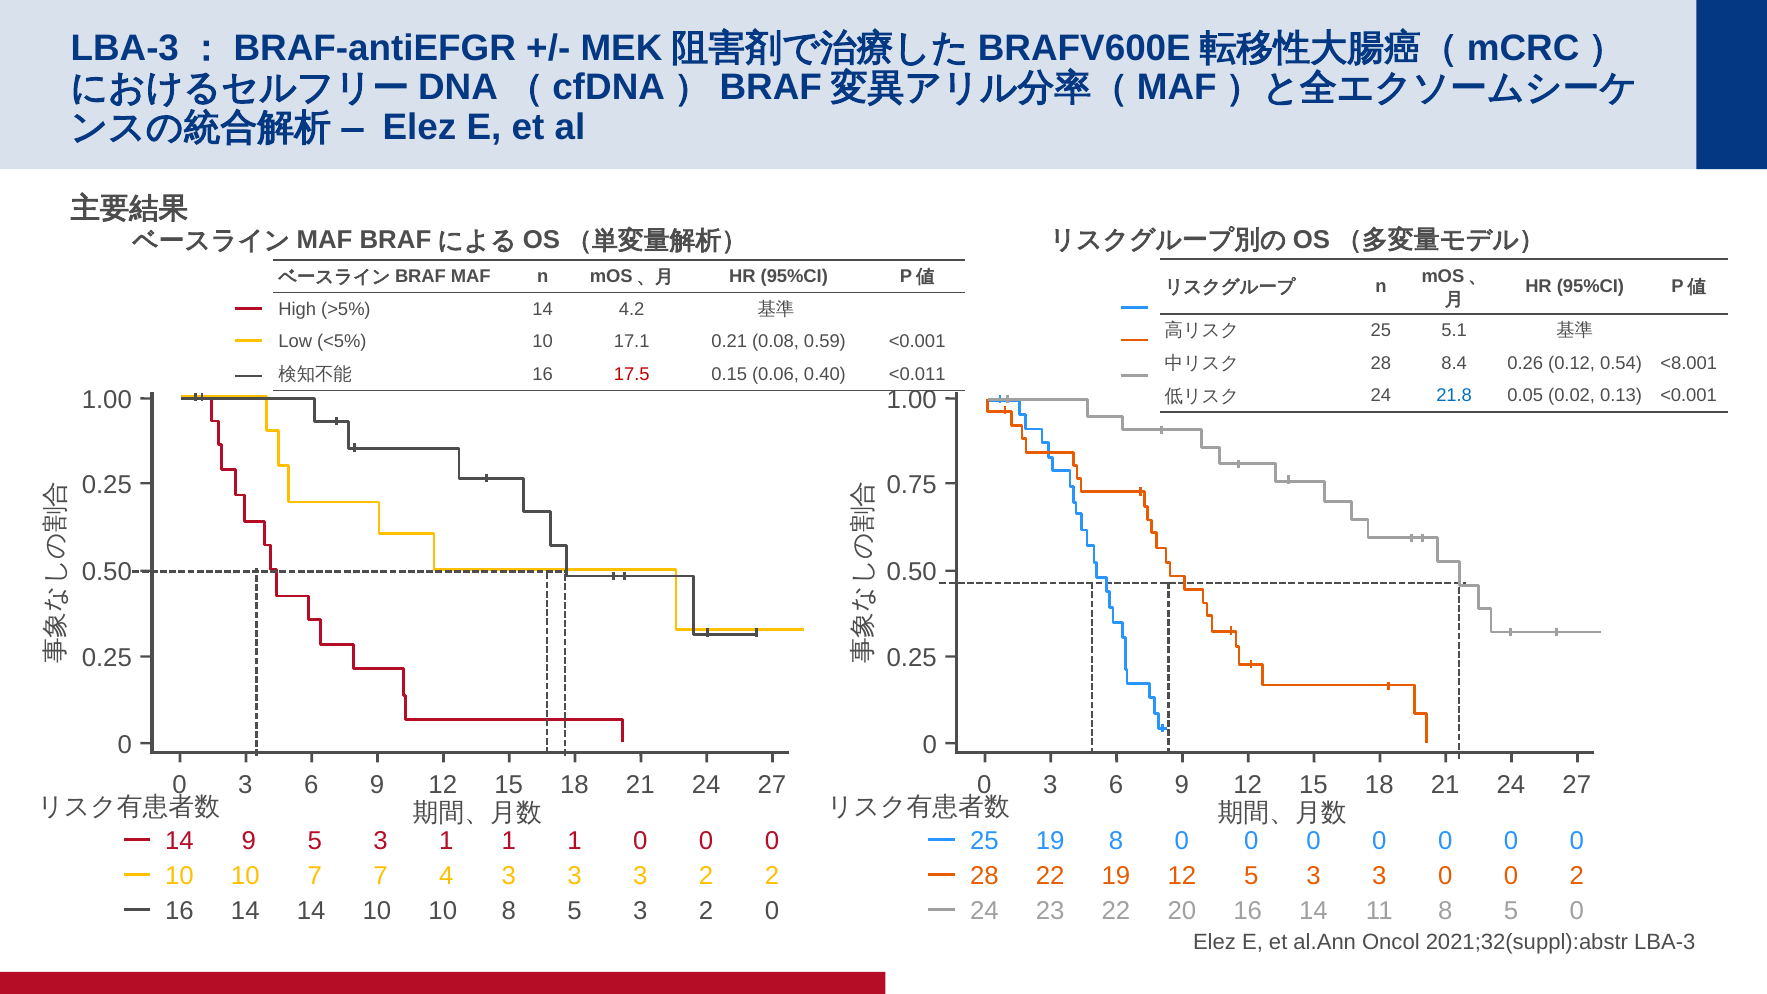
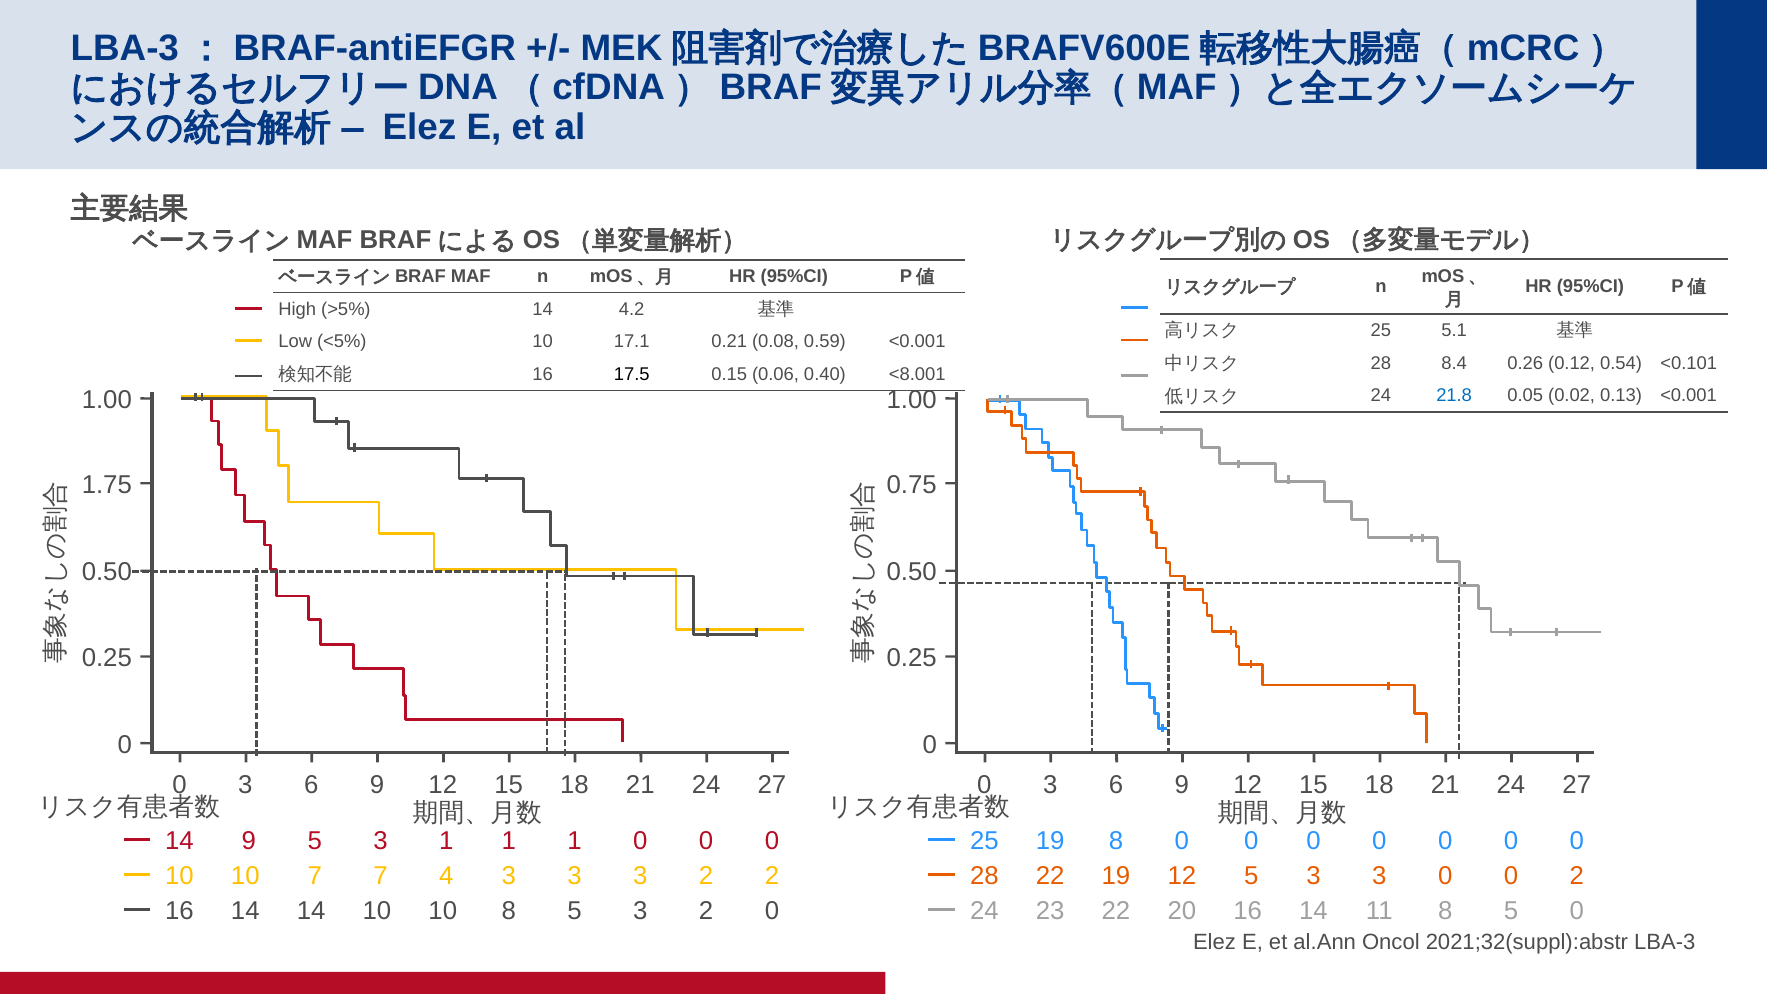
<8.001: <8.001 -> <0.101 (1689, 363)
17.5 colour: red -> black (632, 374)
<0.011: <0.011 -> <8.001 (917, 374)
0.25: 0.25 -> 1.75 (107, 485)
